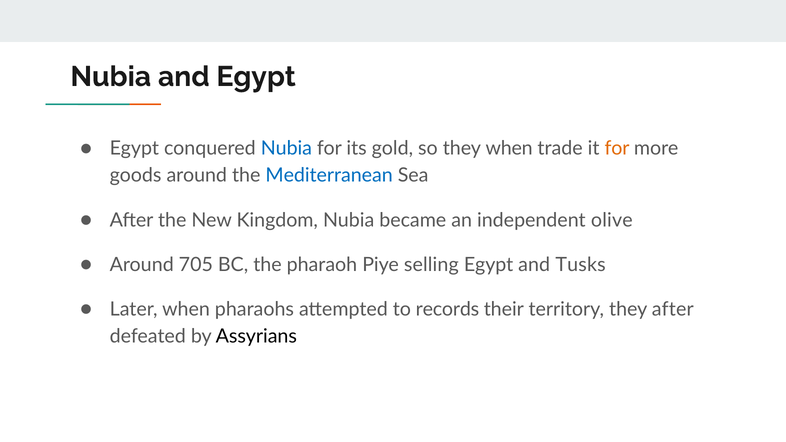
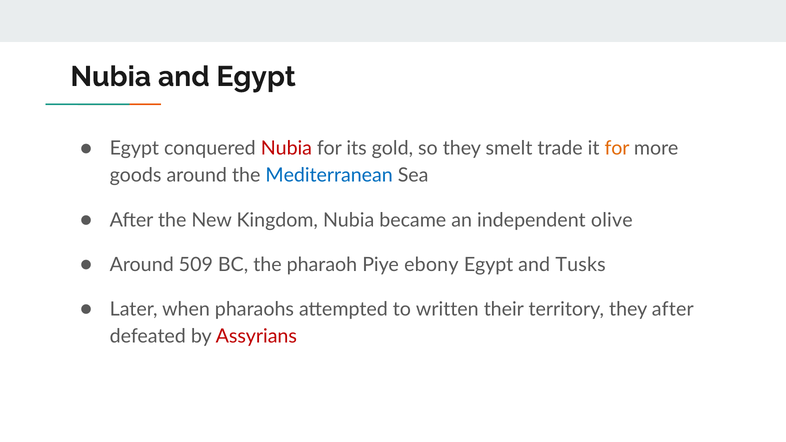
Nubia colour: blue -> red (286, 148)
they when: when -> smelt (509, 148)
705: 705 -> 509 (196, 265)
selling: selling -> ebony (431, 265)
records: records -> written (447, 309)
Assyrians colour: black -> red (256, 336)
